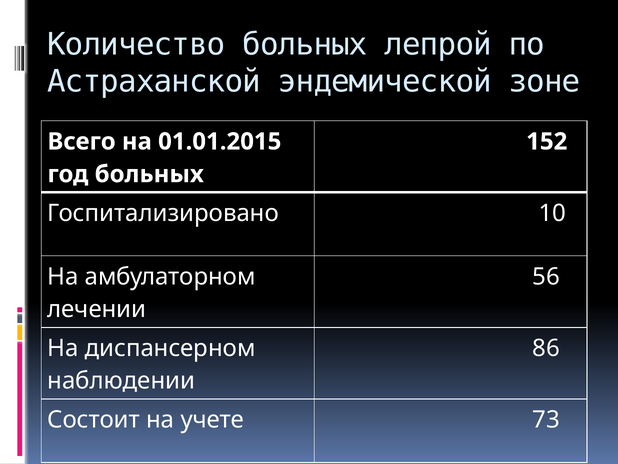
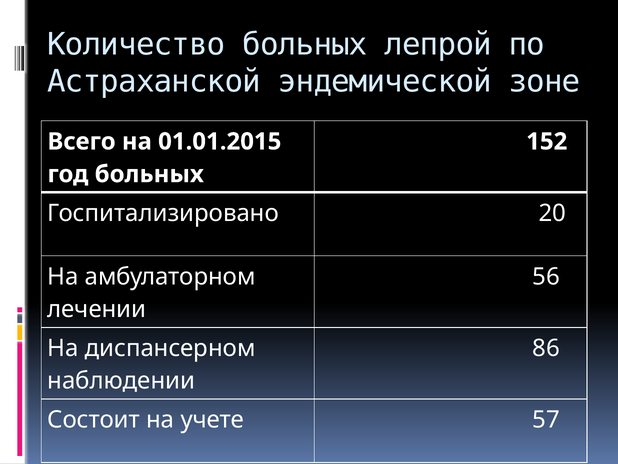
10: 10 -> 20 (552, 213)
73: 73 -> 57 (546, 419)
